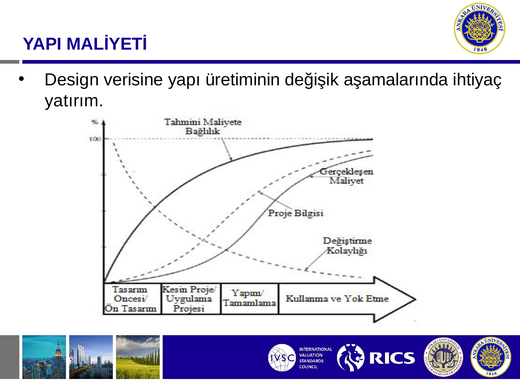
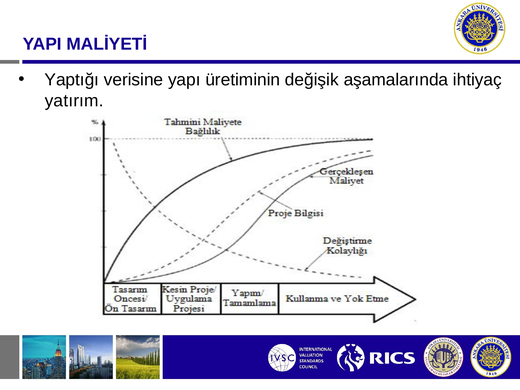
Design: Design -> Yaptığı (72, 80)
